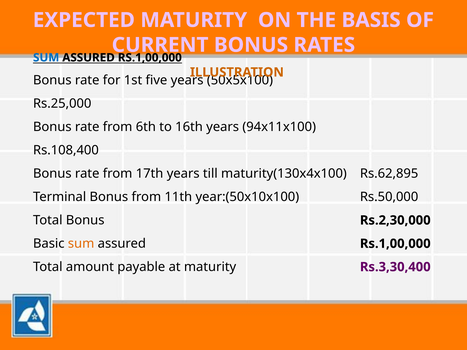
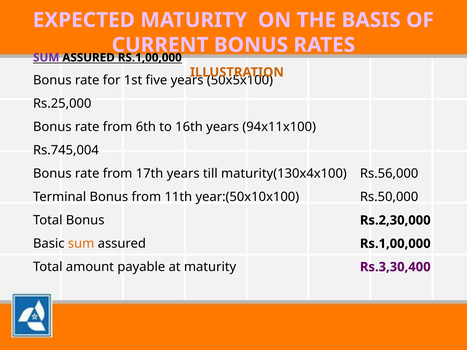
SUM colour: blue -> purple (46, 58)
Rs.108,400: Rs.108,400 -> Rs.745,004 (66, 150)
Rs.62,895: Rs.62,895 -> Rs.56,000 (389, 174)
